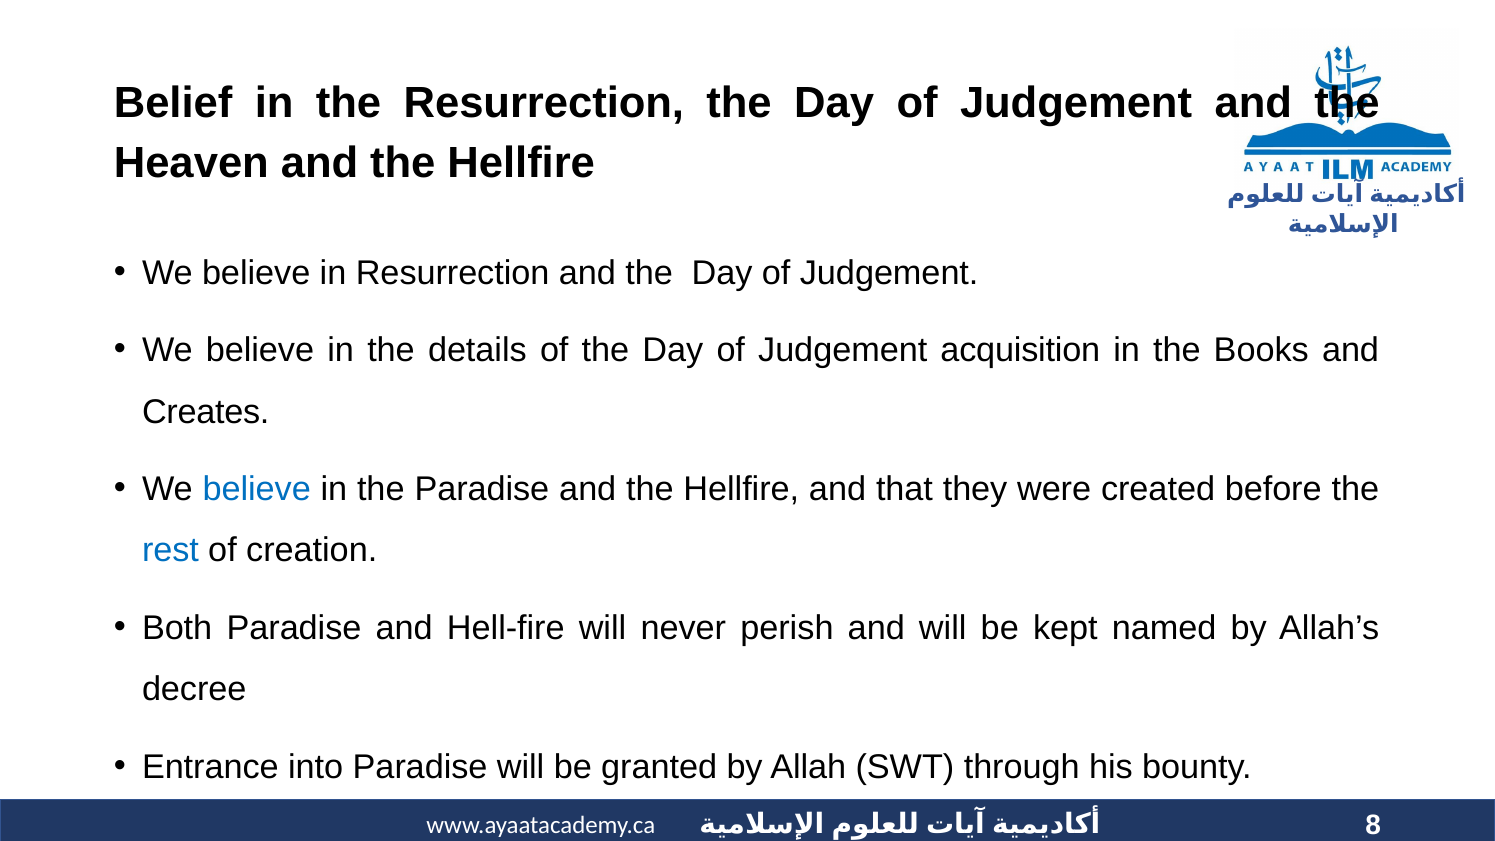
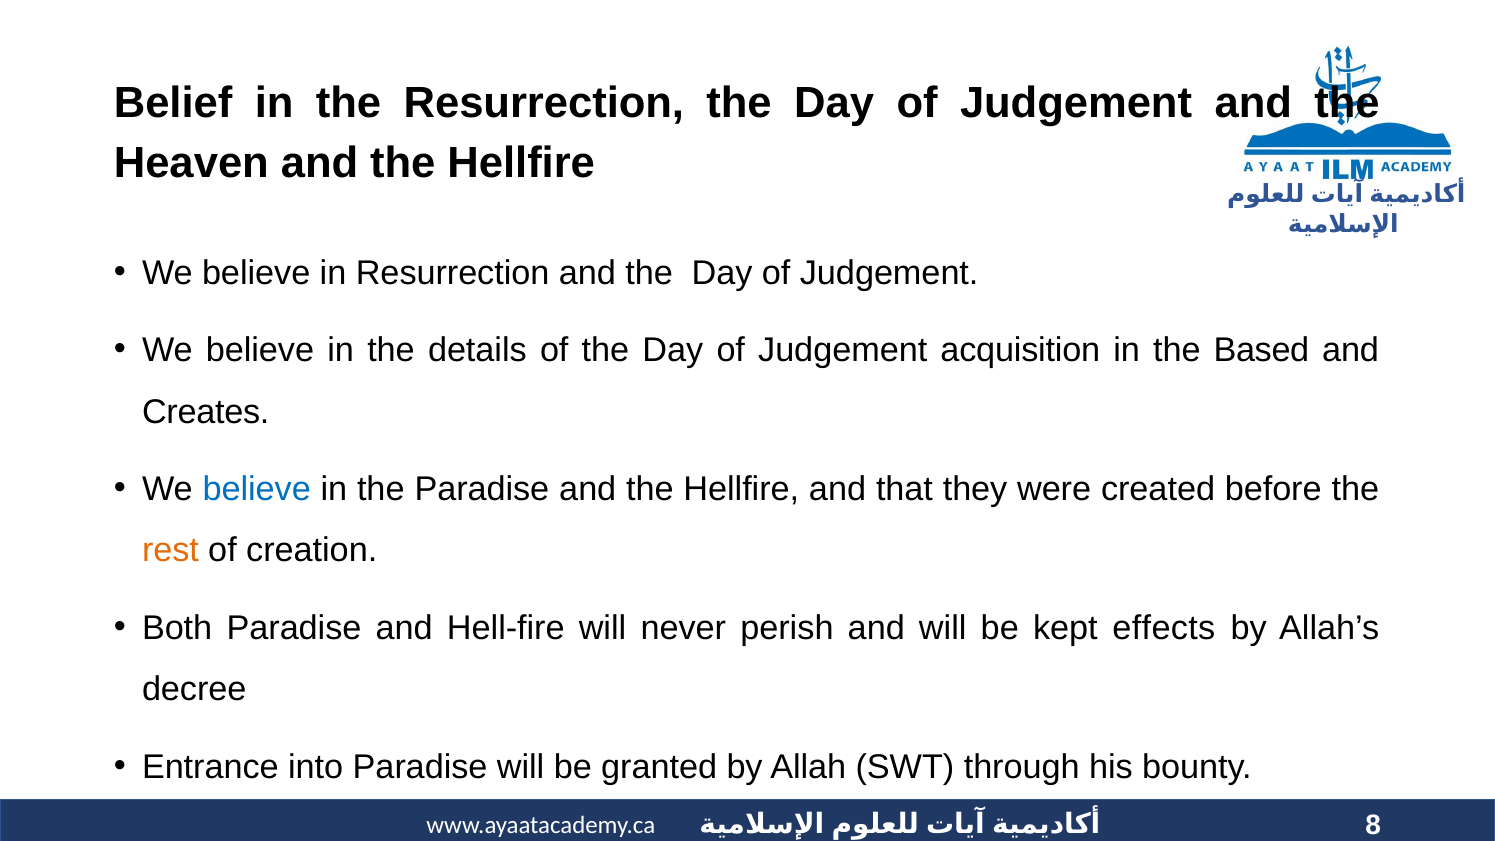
Books: Books -> Based (1261, 350)
rest colour: blue -> orange (170, 551)
named: named -> effects (1164, 628)
